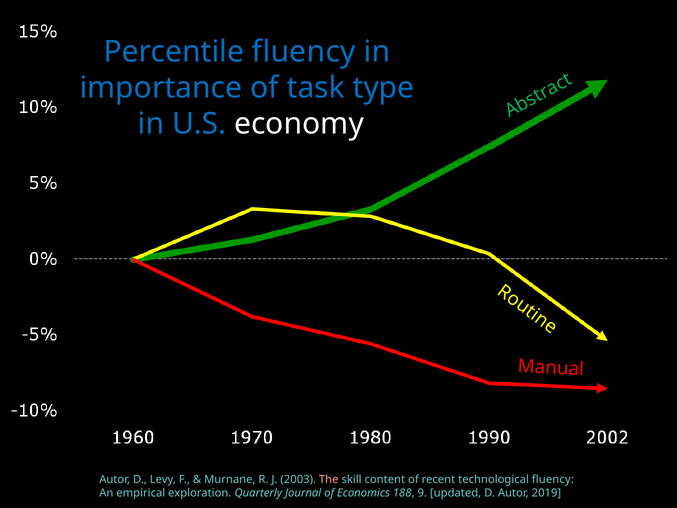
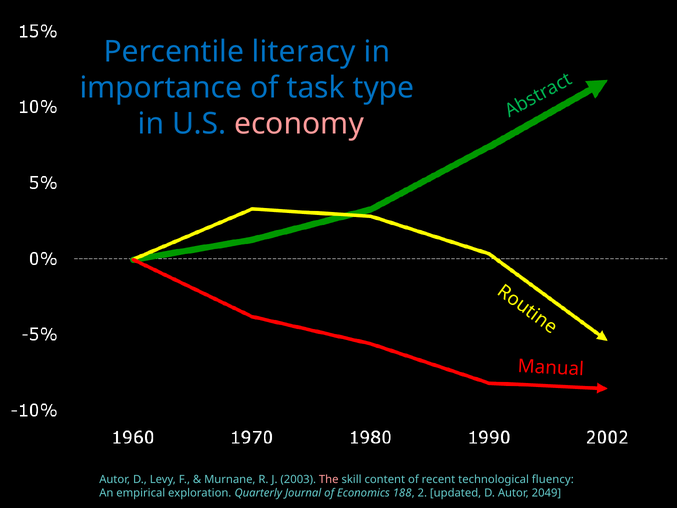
Percentile fluency: fluency -> literacy (304, 52)
economy colour: white -> pink (299, 124)
9: 9 -> 2 (422, 493)
2019: 2019 -> 2049 (546, 493)
